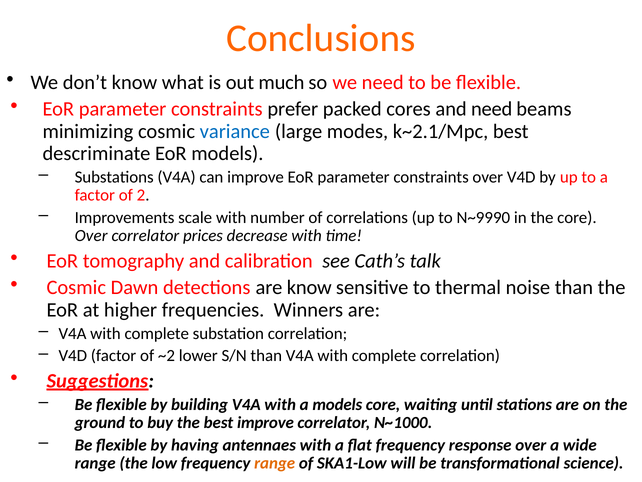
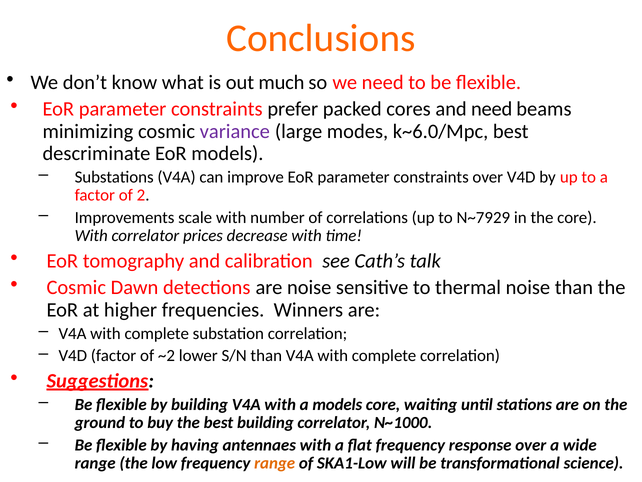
variance colour: blue -> purple (235, 131)
k~2.1/Mpc: k~2.1/Mpc -> k~6.0/Mpc (441, 131)
N~9990: N~9990 -> N~7929 (483, 217)
Over: Over -> With (91, 236)
are know: know -> noise (309, 287)
best improve: improve -> building (265, 422)
